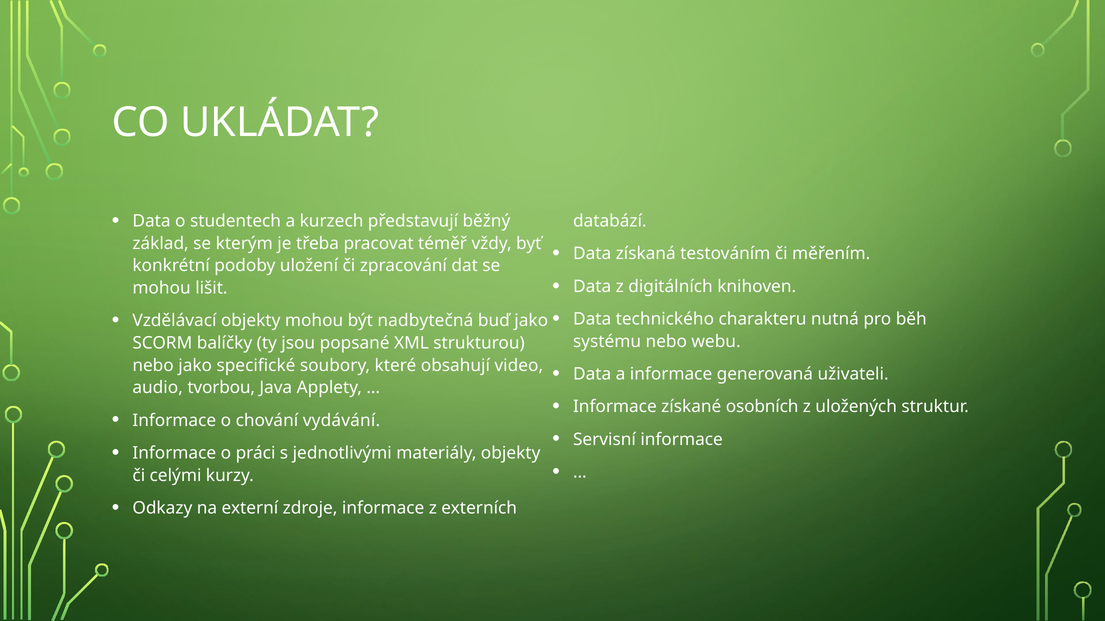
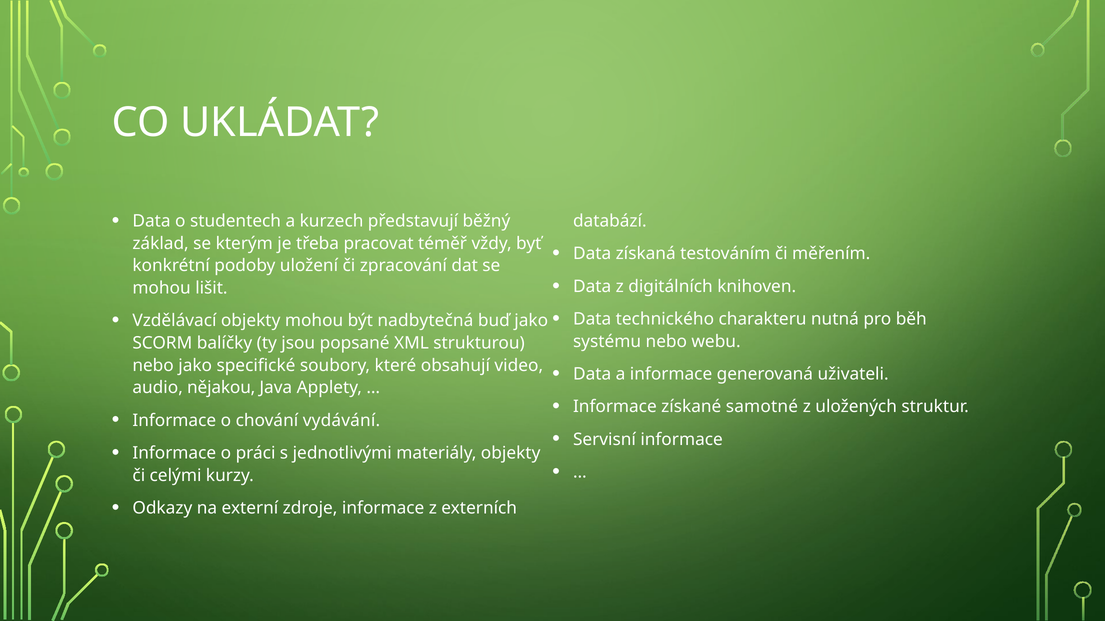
tvorbou: tvorbou -> nějakou (221, 388)
osobních: osobních -> samotné (762, 407)
